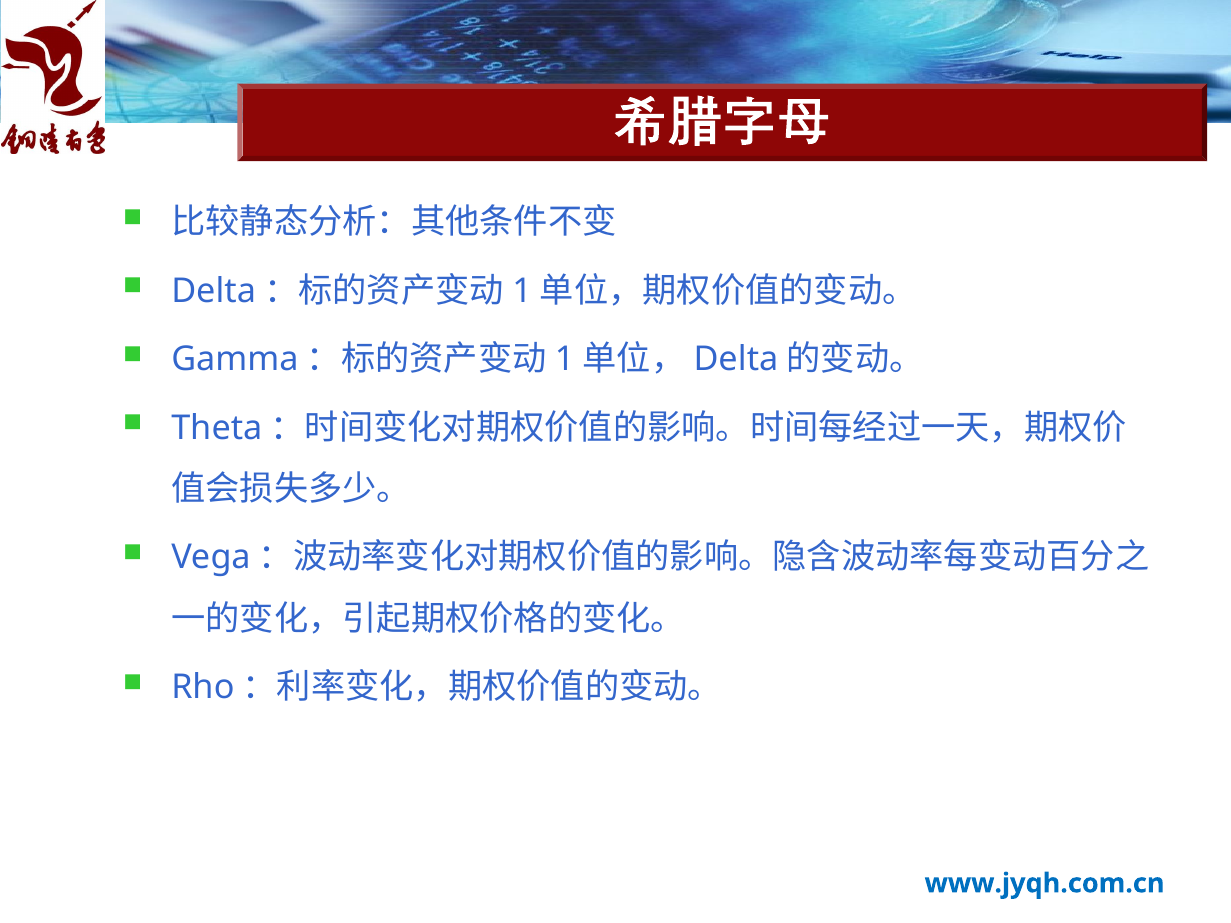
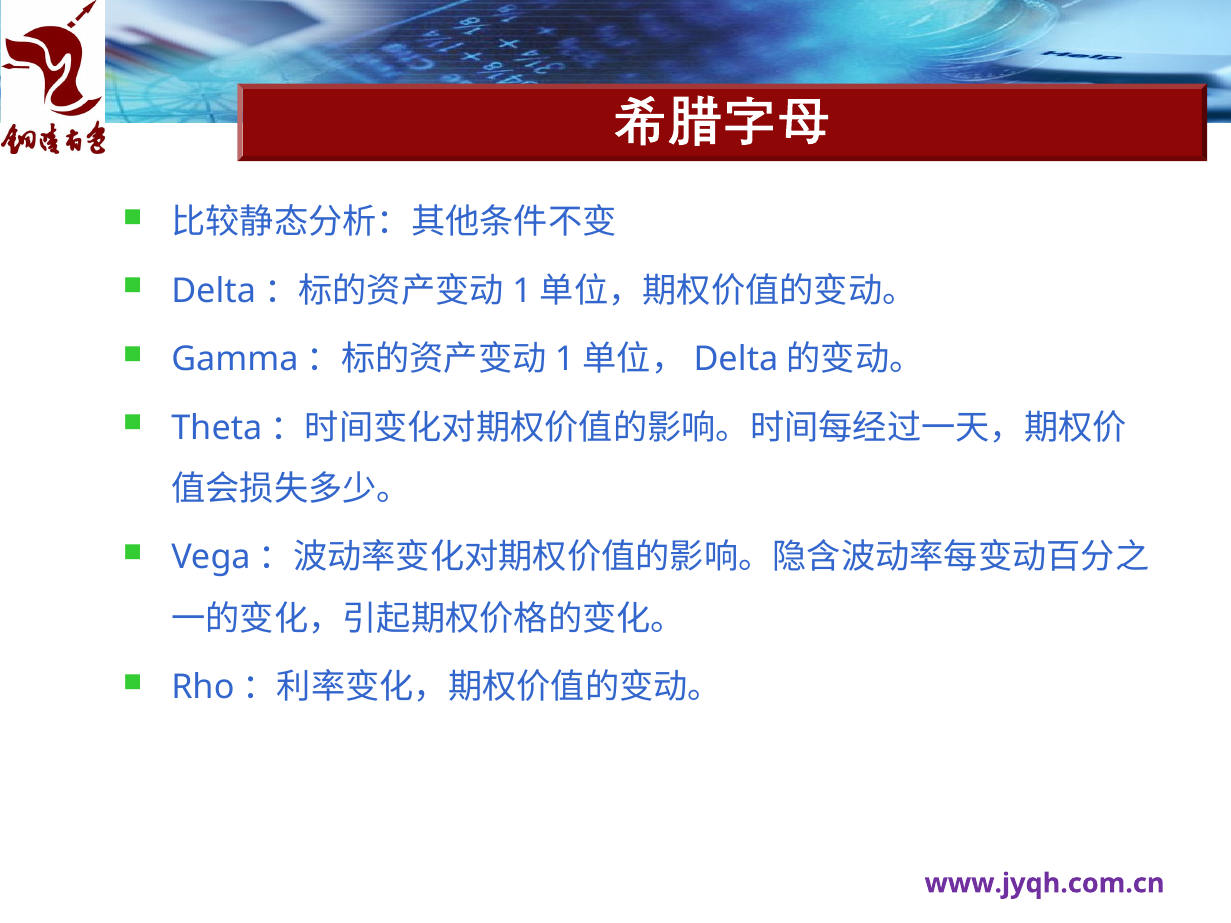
www.jyqh.com.cn colour: blue -> purple (1045, 884)
